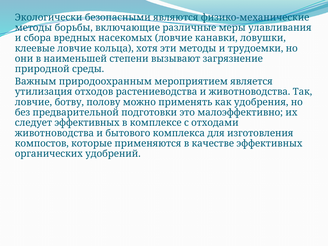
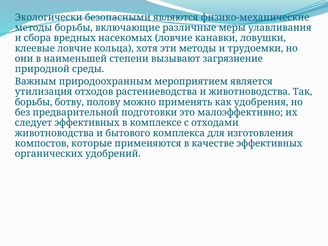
ловчие: ловчие -> борьбы (34, 102)
